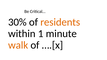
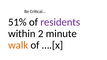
30%: 30% -> 51% (17, 22)
residents colour: orange -> purple (60, 22)
1: 1 -> 2 (41, 34)
